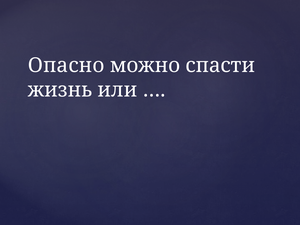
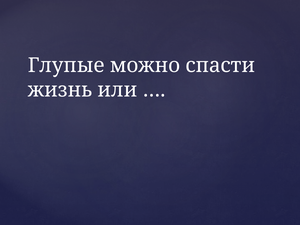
Опасно: Опасно -> Глупые (66, 65)
